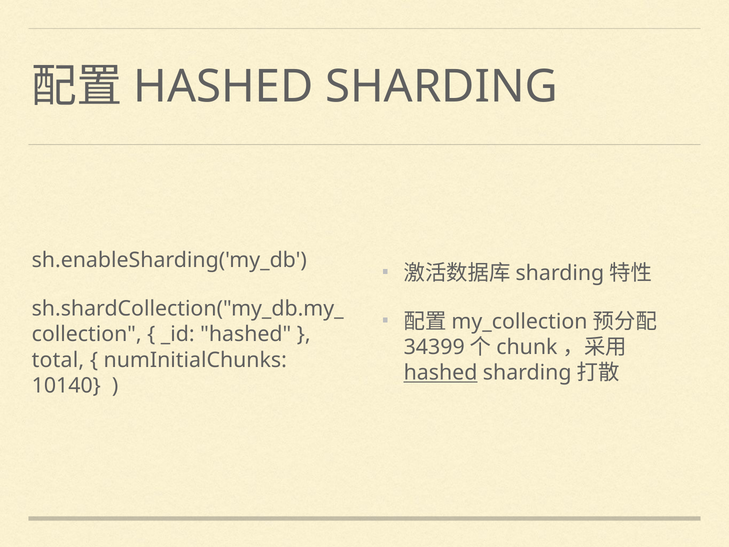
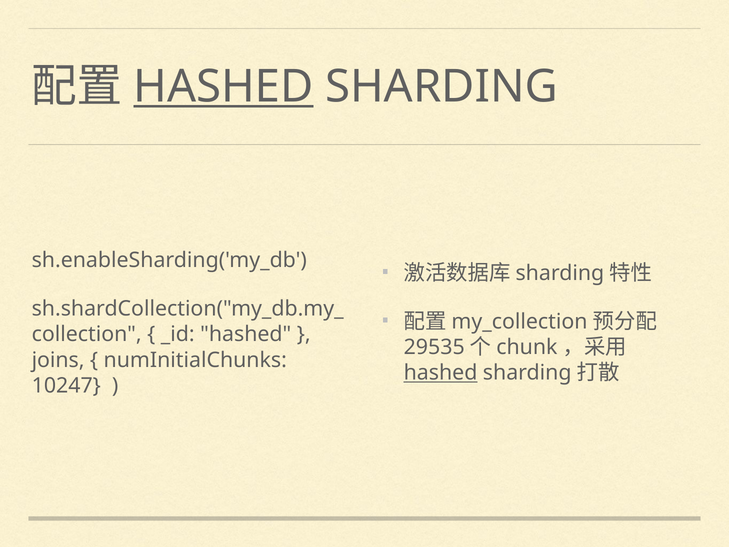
HASHED underline: none -> present (223, 87)
34399: 34399 -> 29535 (434, 347)
total: total -> joins (58, 360)
10140: 10140 -> 10247 (66, 386)
